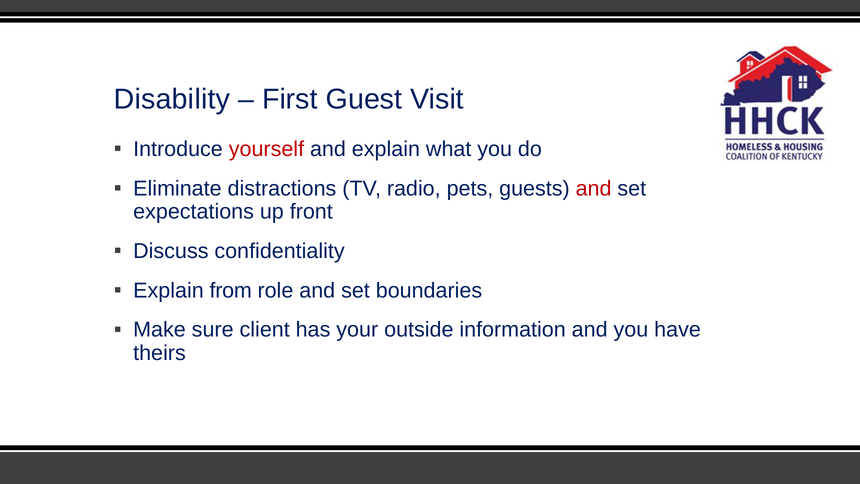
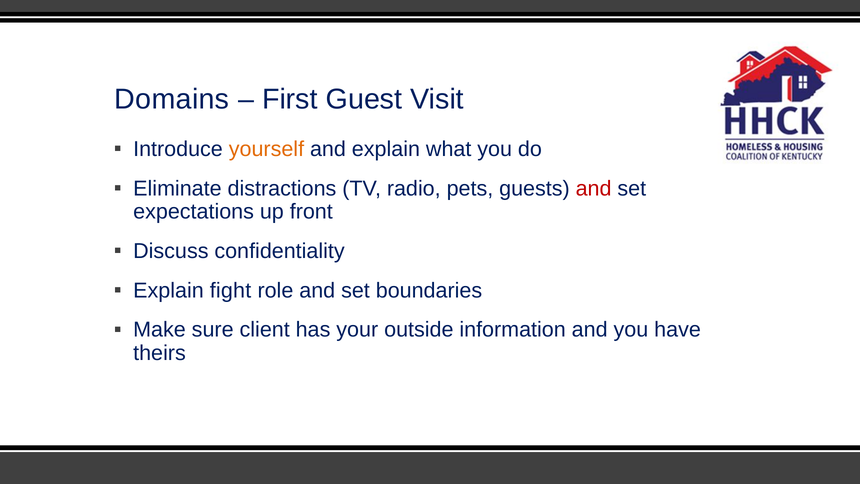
Disability: Disability -> Domains (172, 99)
yourself colour: red -> orange (266, 149)
from: from -> fight (231, 290)
